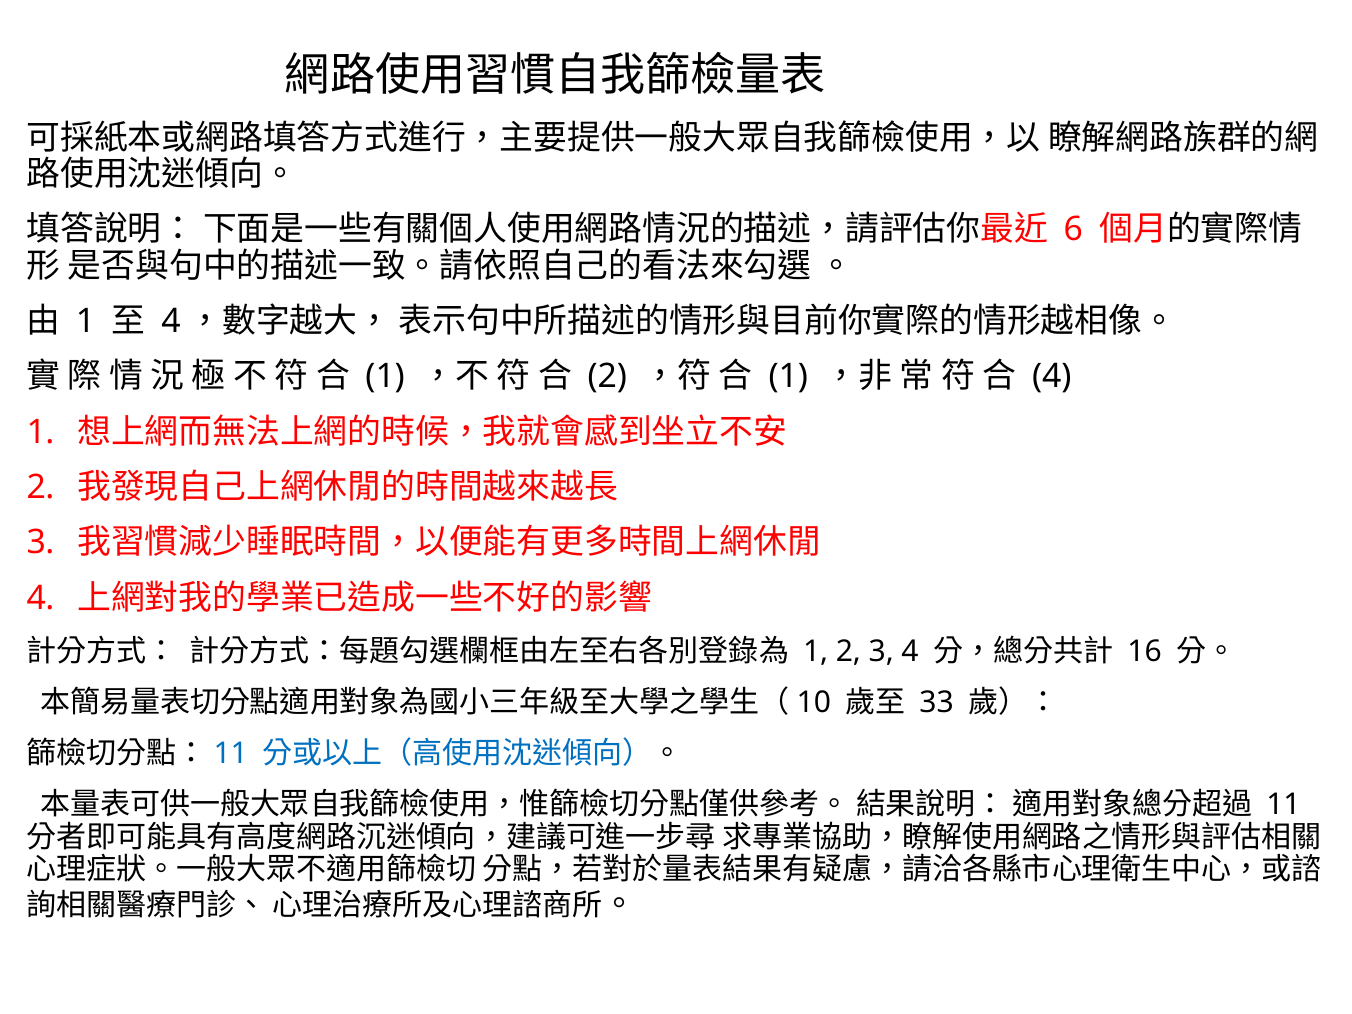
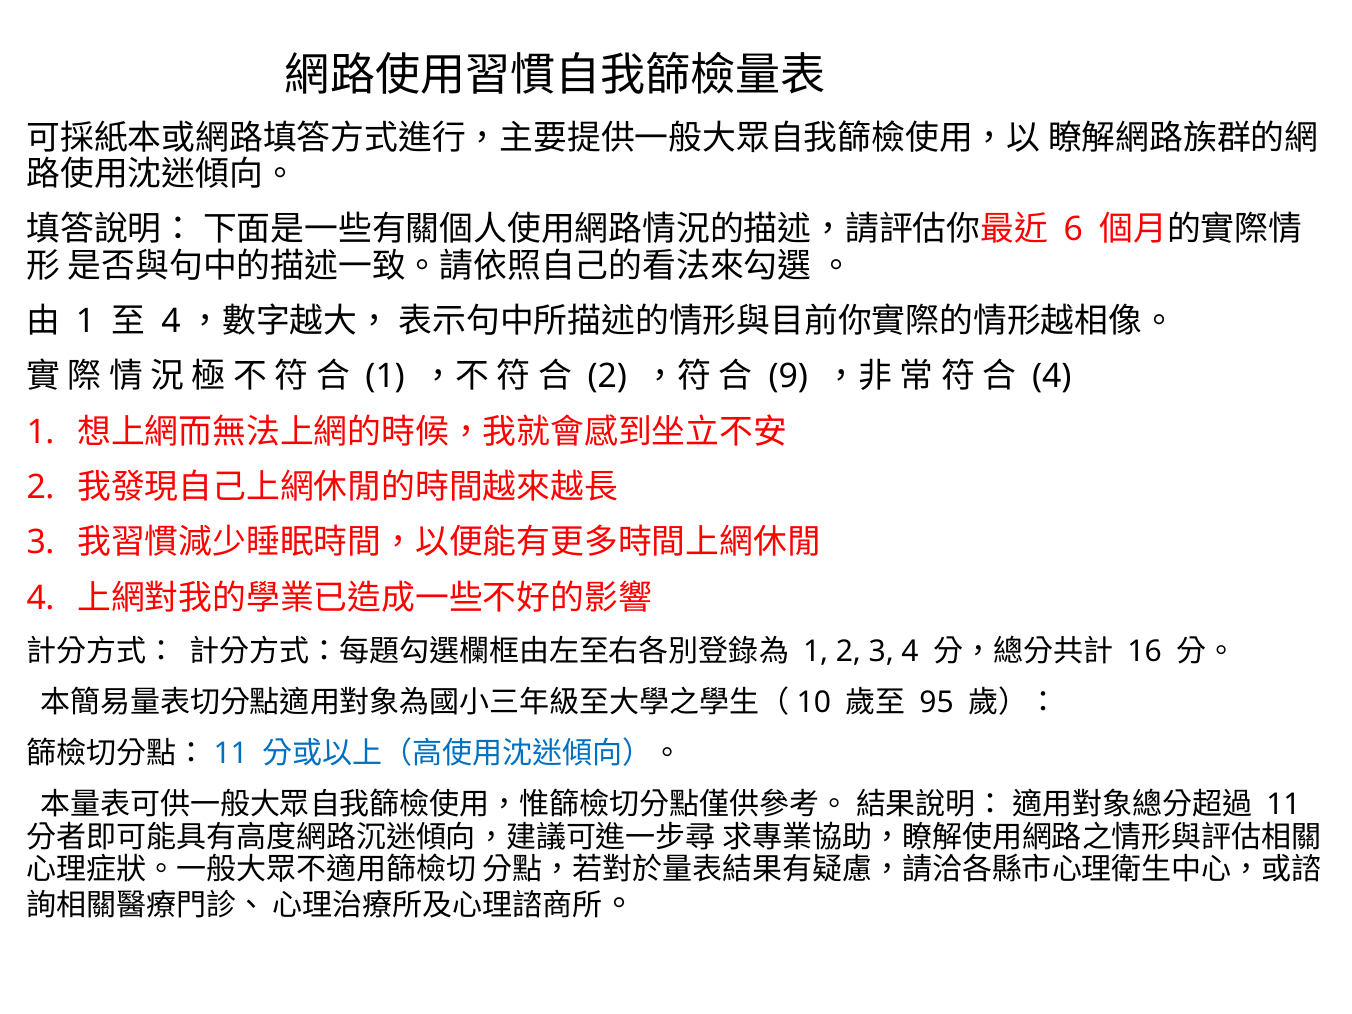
1: 1 -> 9 (788, 377)
33: 33 -> 95 (937, 702)
